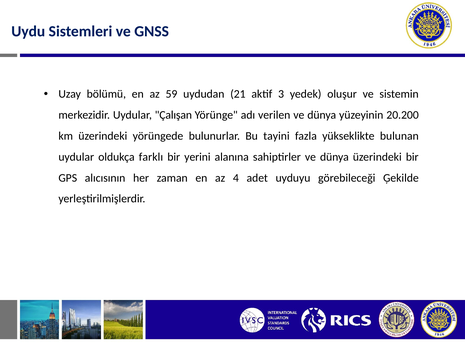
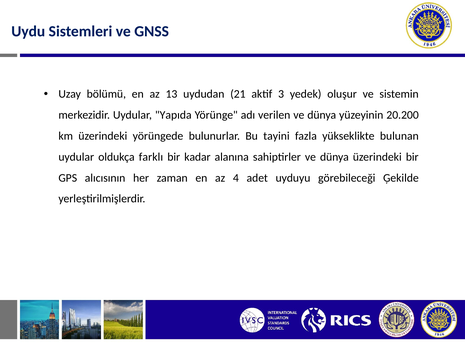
59: 59 -> 13 (171, 94)
Çalışan: Çalışan -> Yapıda (173, 115)
yerini: yerini -> kadar (197, 157)
